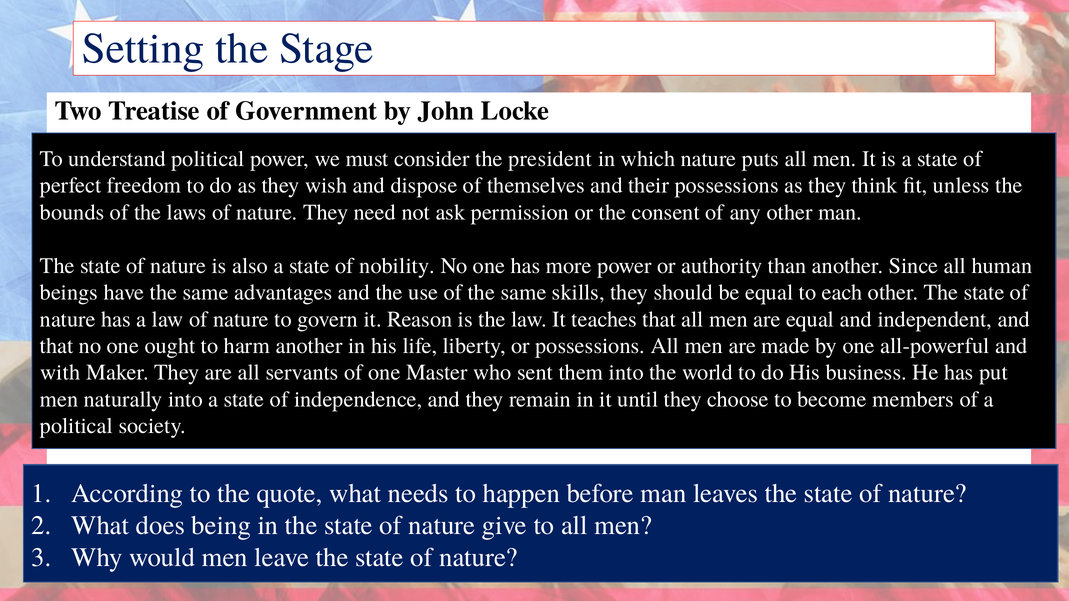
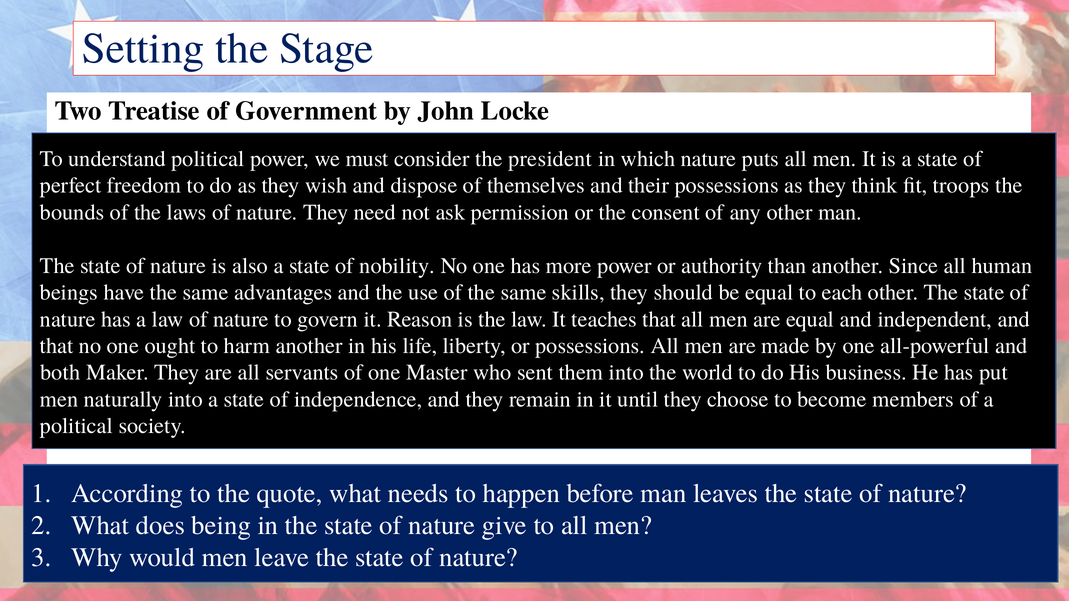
unless: unless -> troops (961, 186)
with: with -> both (60, 373)
